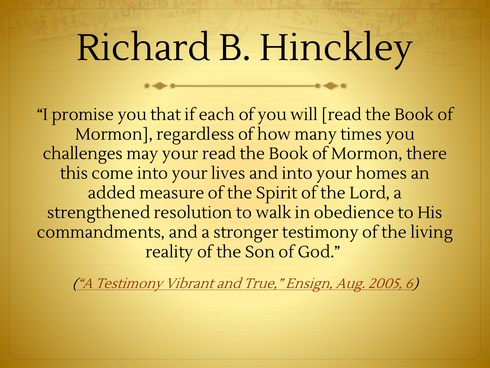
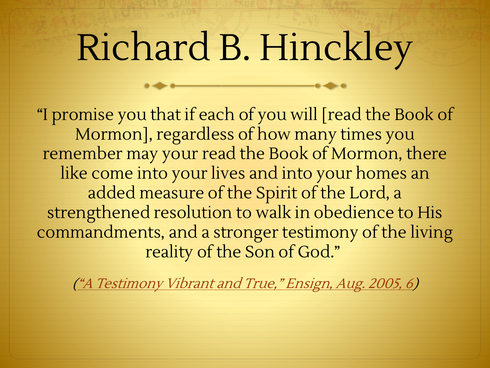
challenges: challenges -> remember (83, 154)
this: this -> like (74, 173)
